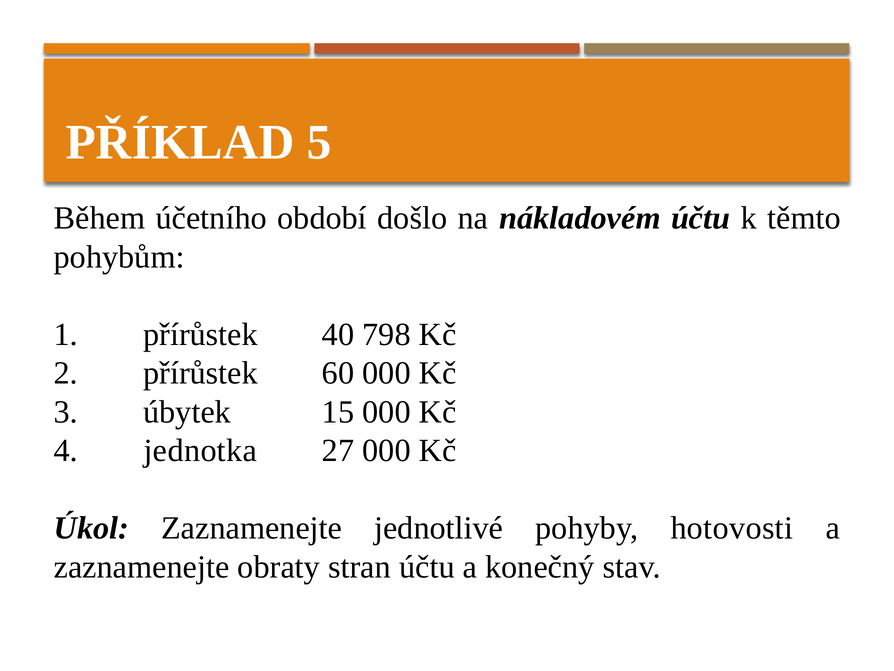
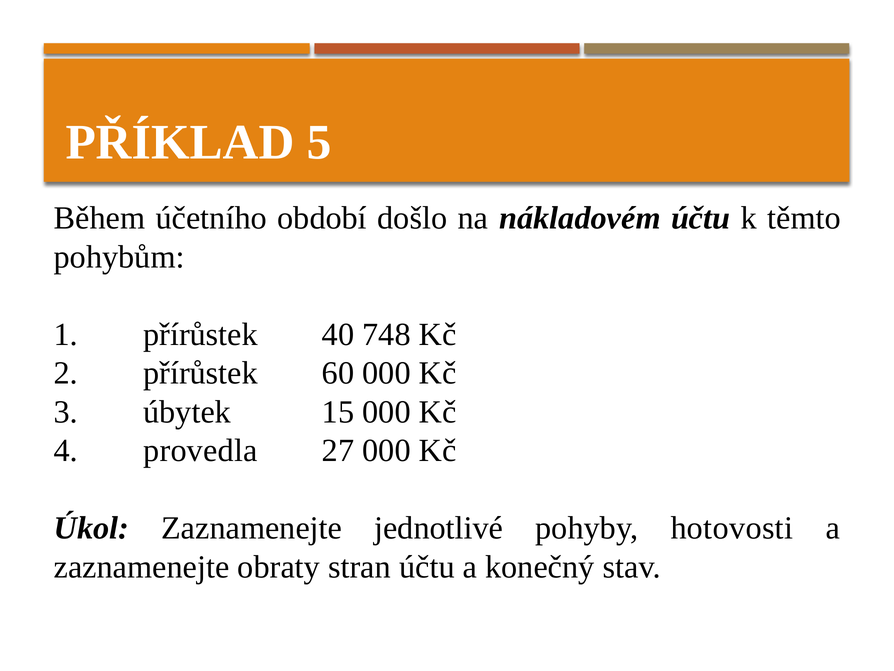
798: 798 -> 748 (387, 334)
jednotka: jednotka -> provedla (200, 450)
